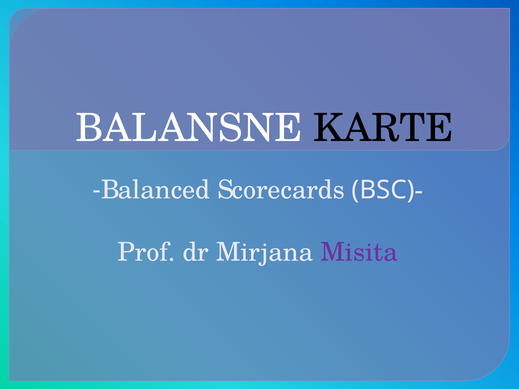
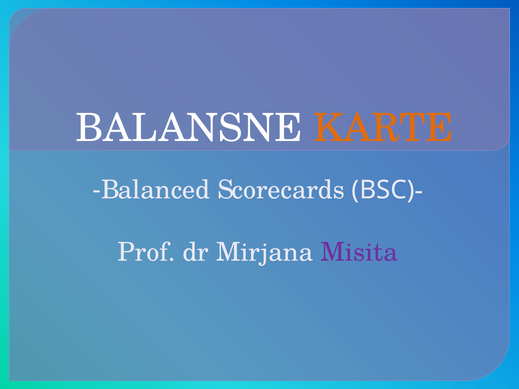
KARTE colour: black -> orange (383, 129)
